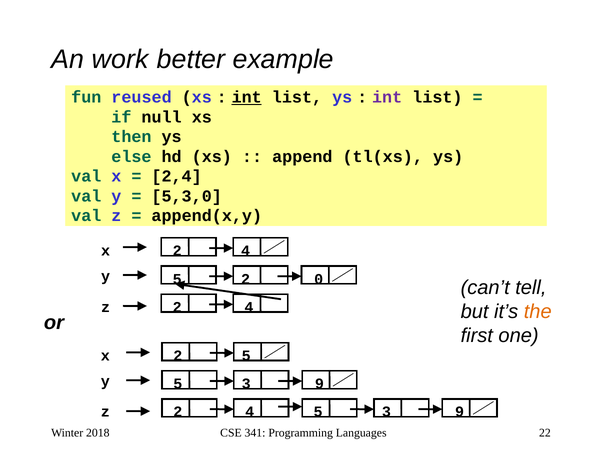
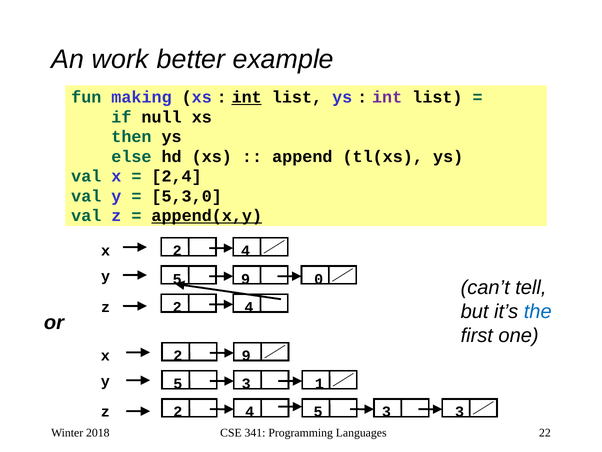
reused: reused -> making (142, 97)
append(x,y underline: none -> present (207, 216)
2: 2 -> 9 (246, 279)
the colour: orange -> blue (538, 311)
2 5: 5 -> 9 (246, 355)
9: 9 -> 1 (319, 383)
4 5 3 9: 9 -> 3 (460, 412)
